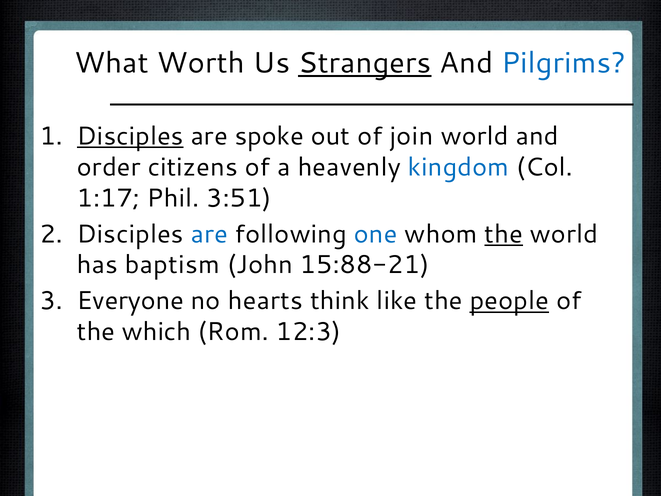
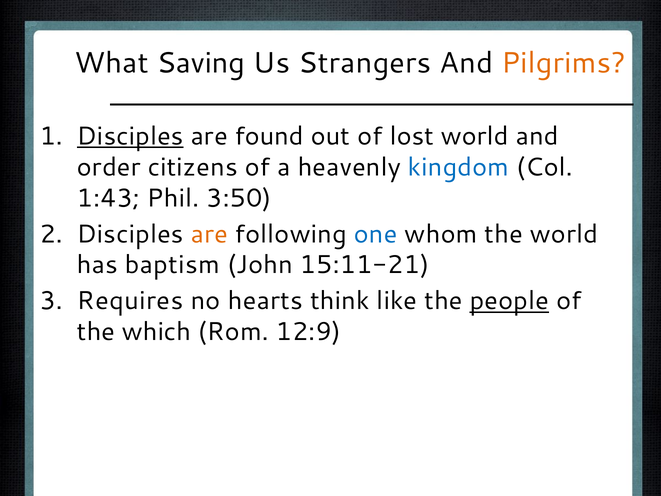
Worth: Worth -> Saving (201, 63)
Strangers underline: present -> none (365, 63)
Pilgrims colour: blue -> orange (564, 63)
spoke: spoke -> found (269, 136)
join: join -> lost (412, 136)
1:17: 1:17 -> 1:43 (108, 198)
3:51: 3:51 -> 3:50 (239, 198)
are colour: blue -> orange (209, 234)
the underline: present -> none (504, 234)
15:88-21: 15:88-21 -> 15:11-21 (365, 265)
Everyone: Everyone -> Requires (130, 301)
12:3: 12:3 -> 12:9 (309, 332)
